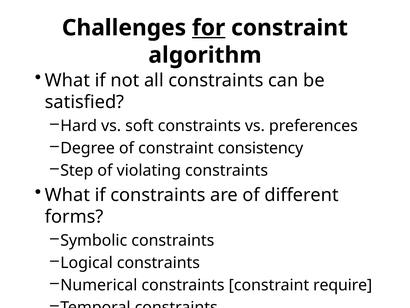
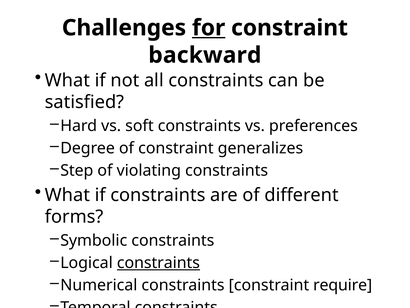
algorithm: algorithm -> backward (205, 55)
consistency: consistency -> generalizes (260, 148)
constraints underline: none -> present (158, 262)
